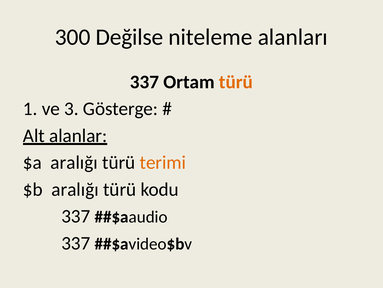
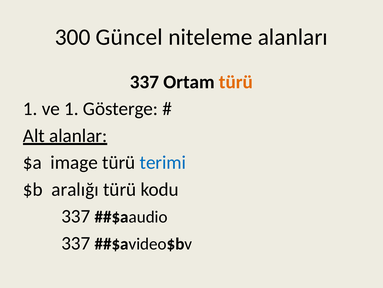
Değilse: Değilse -> Güncel (129, 37)
ve 3: 3 -> 1 (71, 109)
$a aralığı: aralığı -> image (74, 162)
terimi colour: orange -> blue (163, 162)
